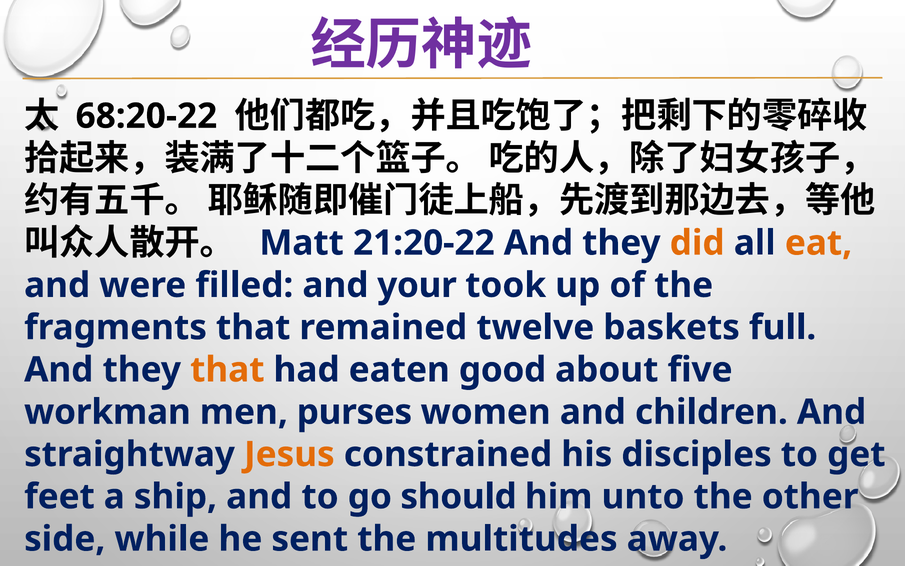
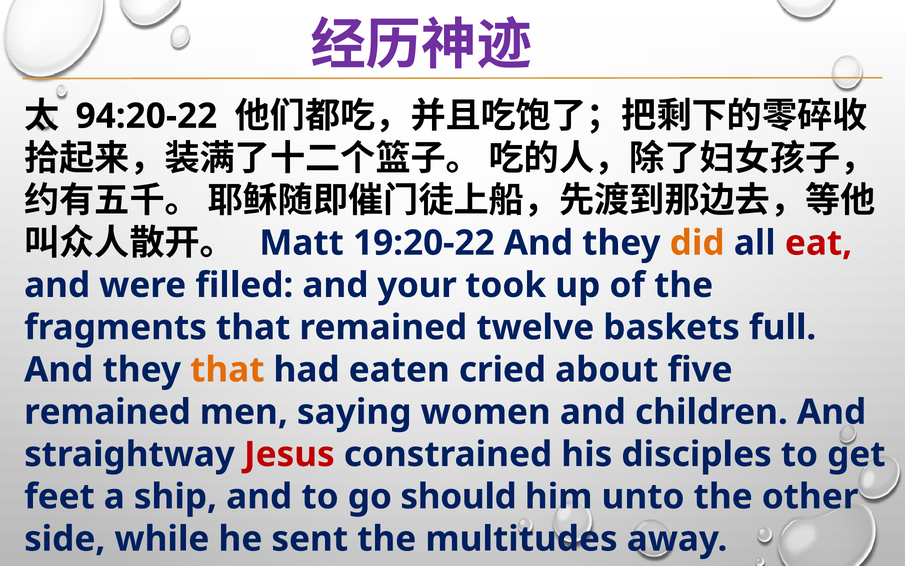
68:20-22: 68:20-22 -> 94:20-22 (146, 116)
21:20-22: 21:20-22 -> 19:20-22 (424, 243)
eat colour: orange -> red (819, 243)
good: good -> cried (502, 370)
workman: workman -> remained (108, 412)
purses: purses -> saying (354, 412)
Jesus colour: orange -> red (289, 454)
